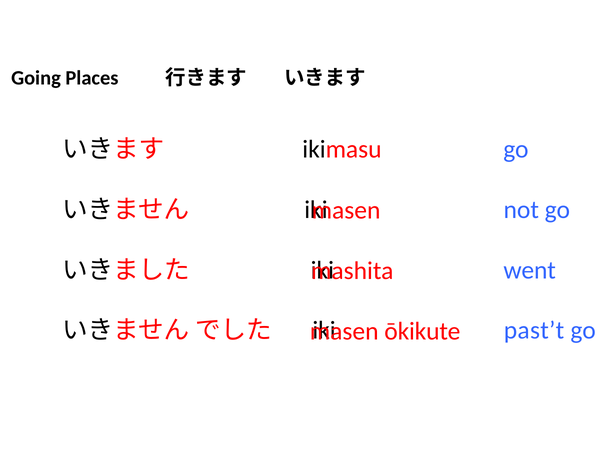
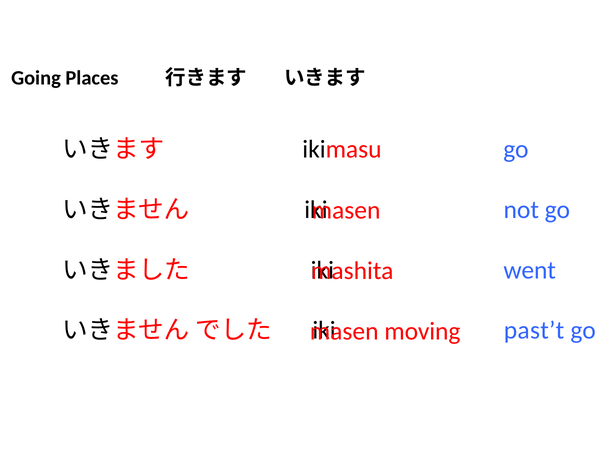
ōkikute: ōkikute -> moving (422, 331)
